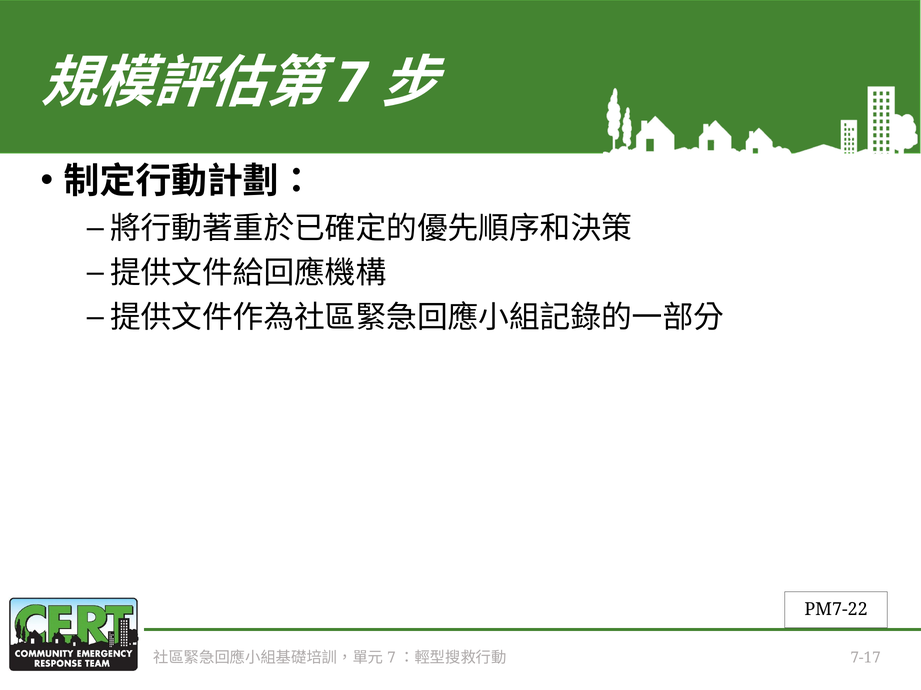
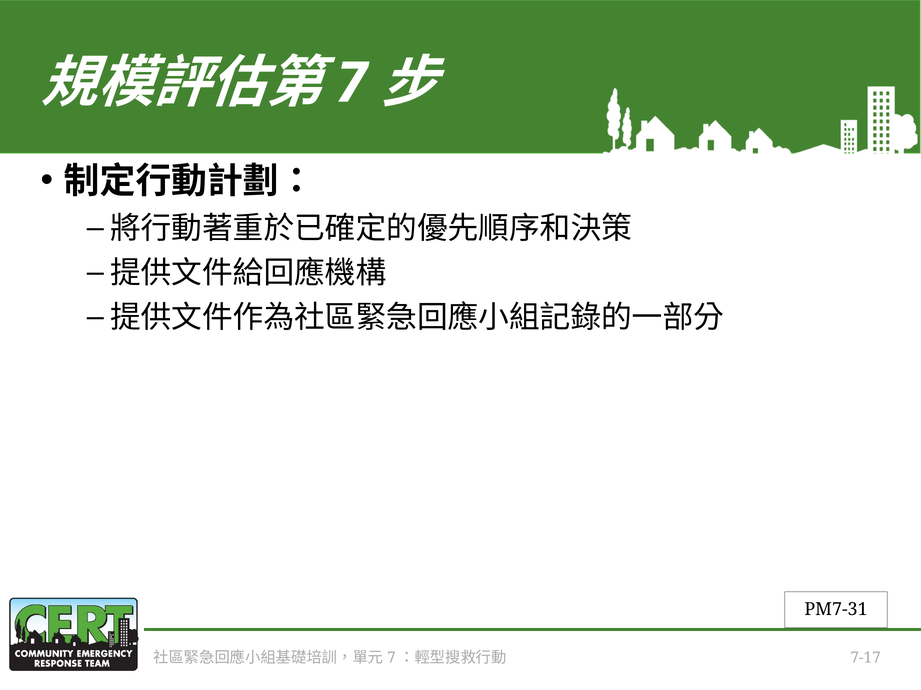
PM7-22: PM7-22 -> PM7-31 (836, 610)
